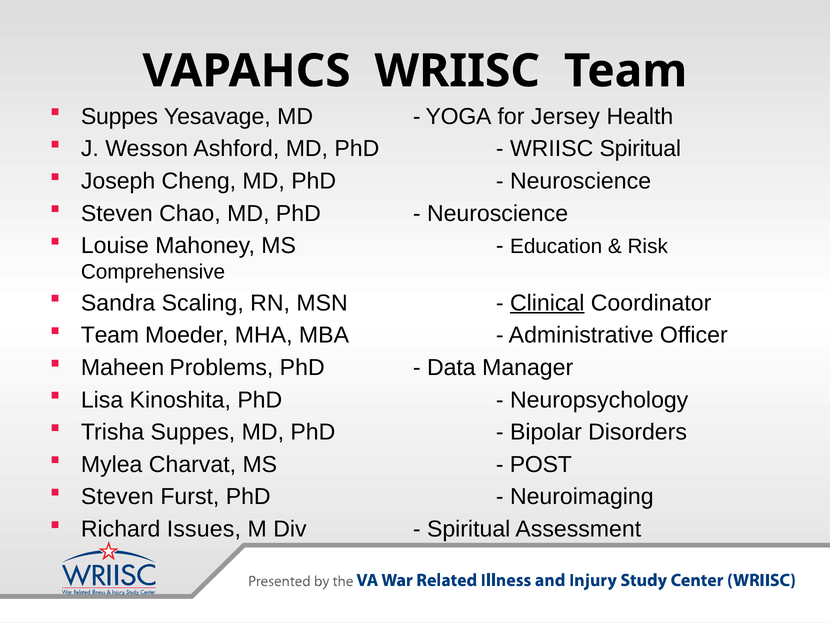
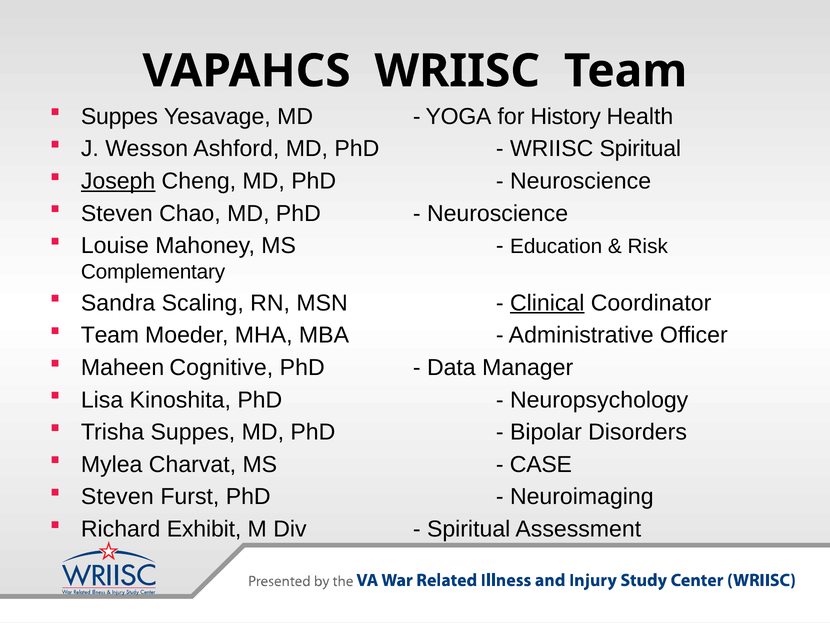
Jersey: Jersey -> History (566, 116)
Joseph underline: none -> present (118, 181)
Comprehensive: Comprehensive -> Complementary (153, 272)
Problems: Problems -> Cognitive (221, 367)
POST: POST -> CASE (541, 464)
Issues: Issues -> Exhibit (204, 529)
